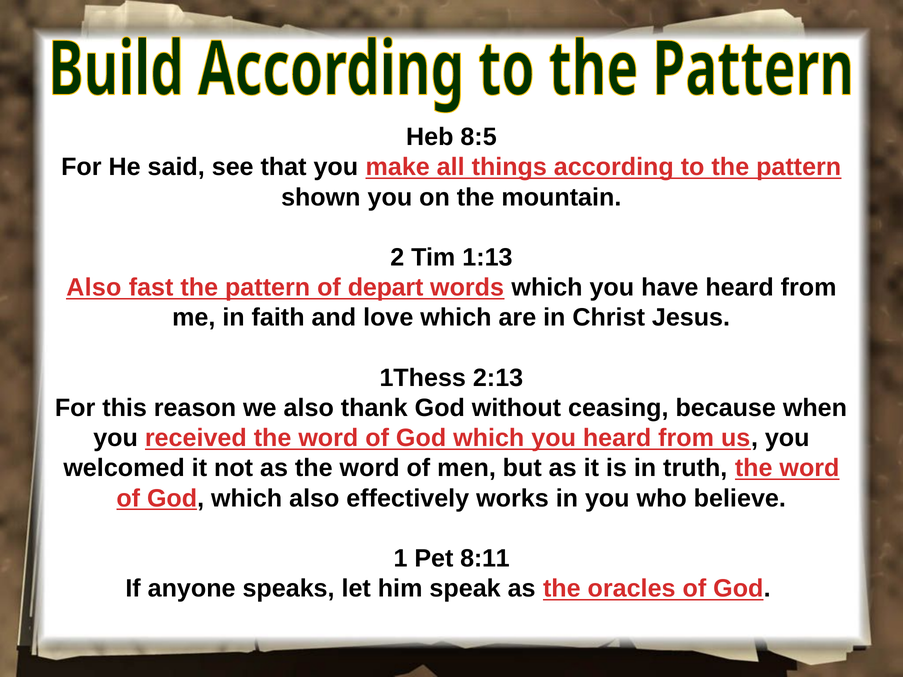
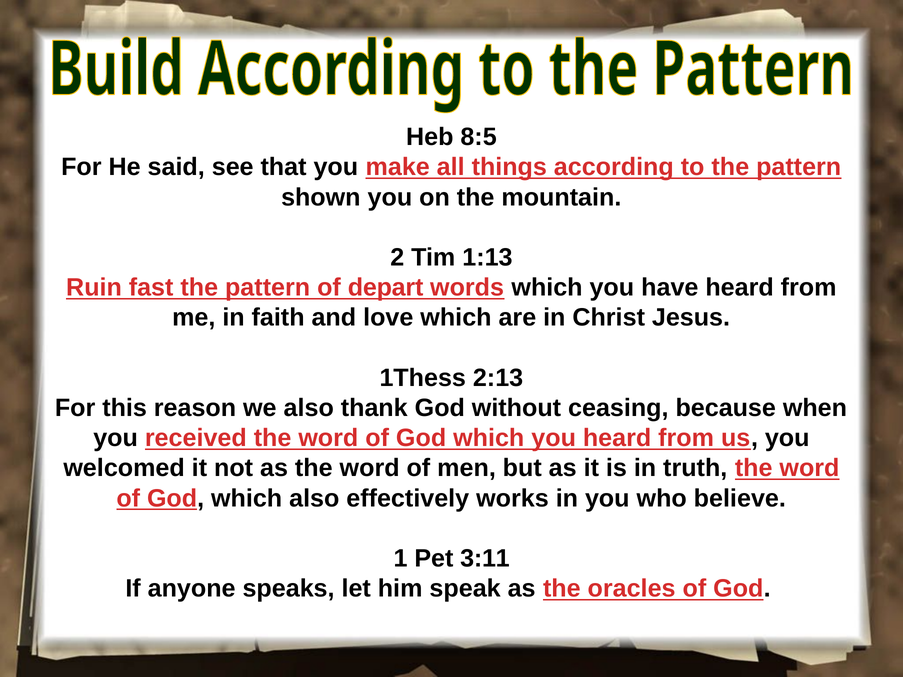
Also: Also -> Ruin (94, 288)
8:11: 8:11 -> 3:11 (485, 559)
